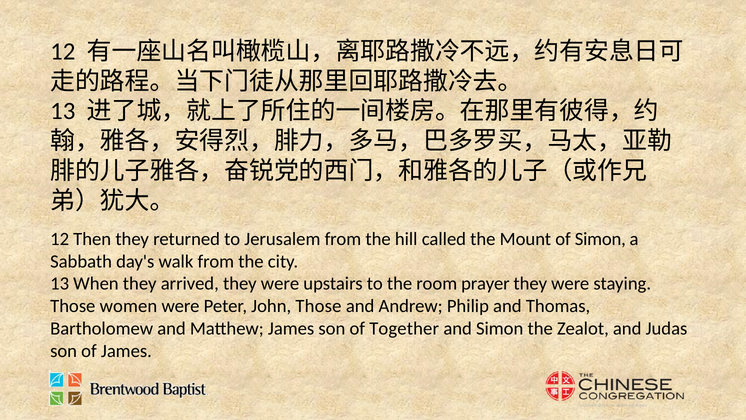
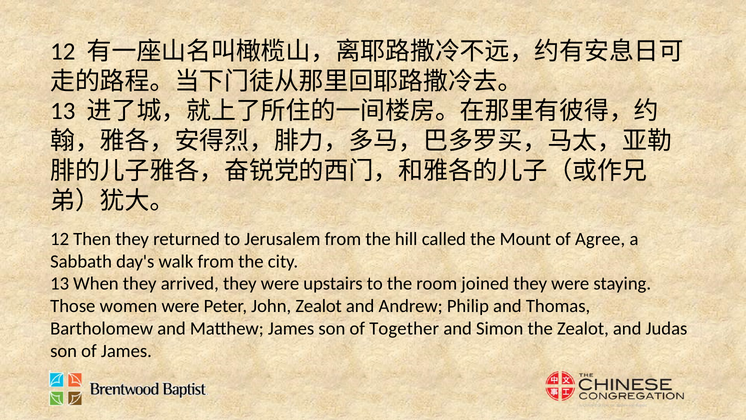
of Simon: Simon -> Agree (600, 239)
prayer: prayer -> joined (485, 284)
John Those: Those -> Zealot (319, 306)
